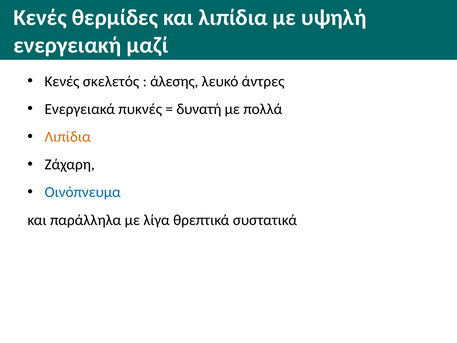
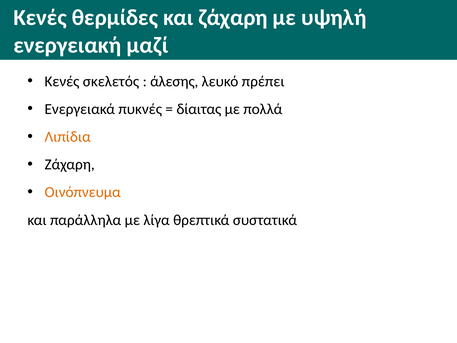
και λιπίδια: λιπίδια -> ζάχαρη (233, 18)
άντρες: άντρες -> πρέπει (263, 81)
δυνατή: δυνατή -> δίαιτας (199, 109)
Οινόπνευμα colour: blue -> orange (83, 192)
